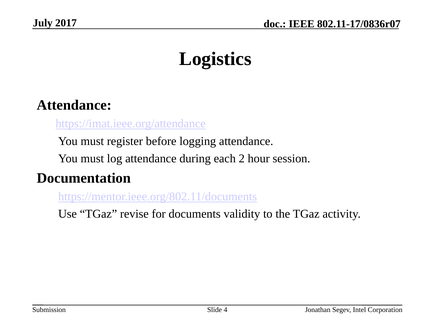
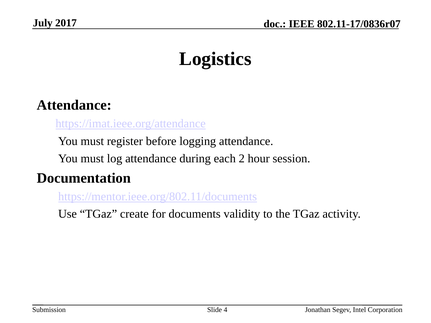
revise: revise -> create (134, 214)
